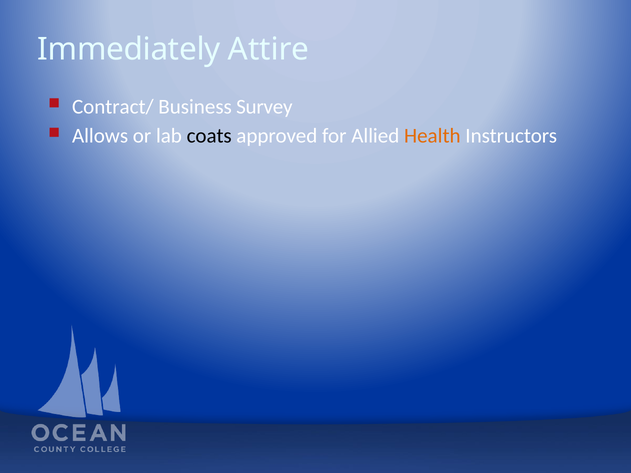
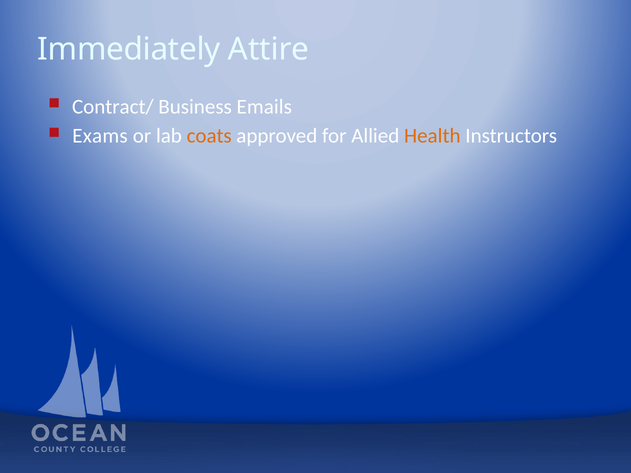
Survey: Survey -> Emails (264, 107)
Allows: Allows -> Exams (100, 136)
coats colour: black -> orange (209, 136)
